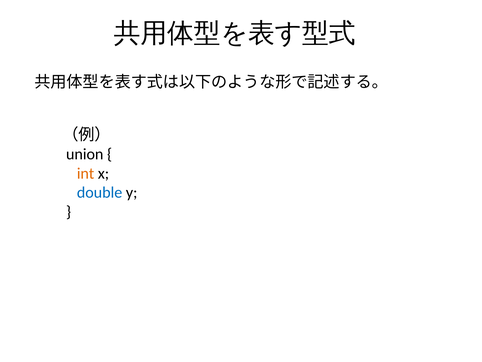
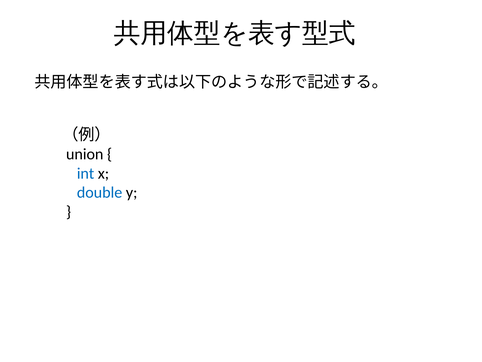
int colour: orange -> blue (86, 173)
